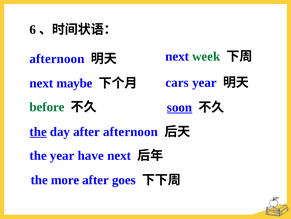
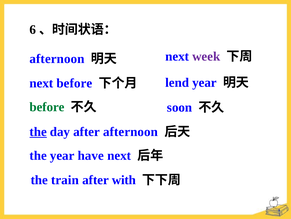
week colour: green -> purple (206, 56)
cars: cars -> lend (177, 82)
next maybe: maybe -> before (74, 83)
soon underline: present -> none (180, 107)
more: more -> train (65, 179)
goes: goes -> with (124, 179)
